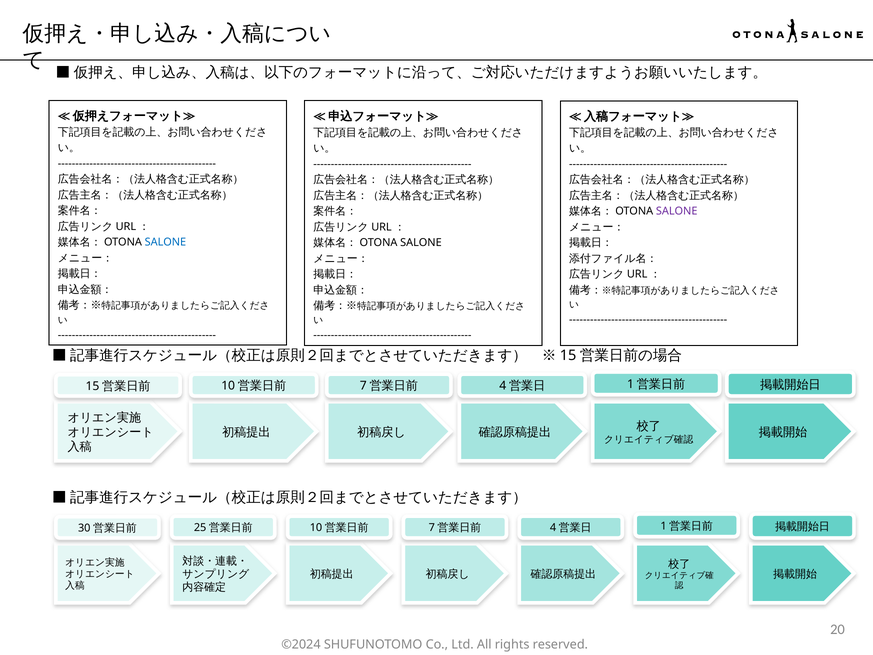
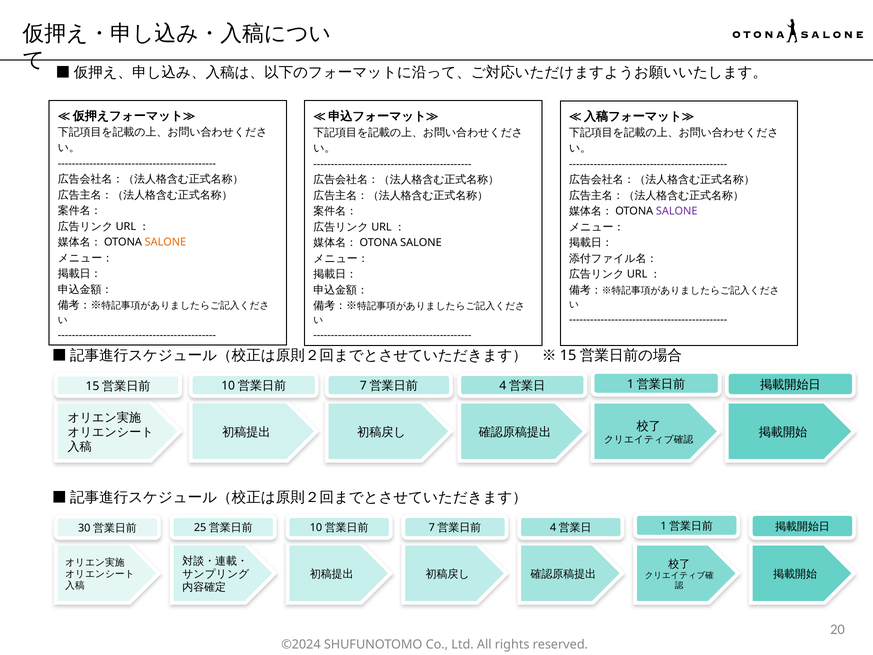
SALONE colour: blue -> orange (165, 242)
